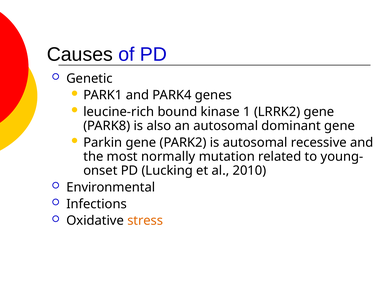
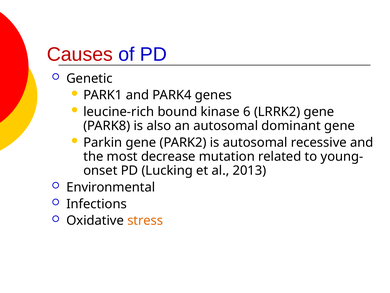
Causes colour: black -> red (80, 54)
1: 1 -> 6 (247, 112)
normally: normally -> decrease (168, 156)
2010: 2010 -> 2013 (249, 170)
